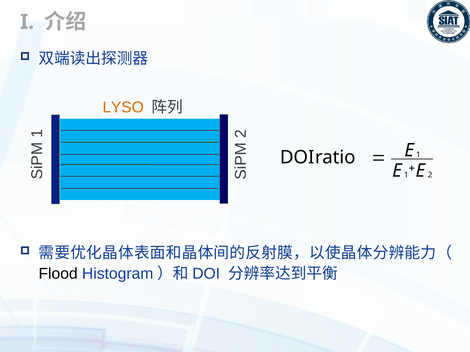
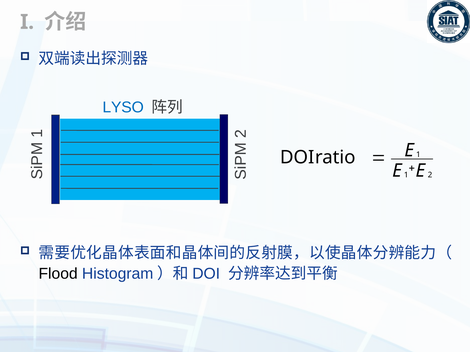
LYSO colour: orange -> blue (123, 107)
